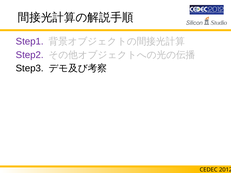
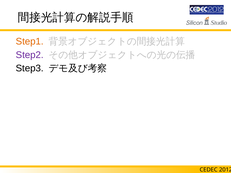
Step1 colour: purple -> orange (30, 41)
